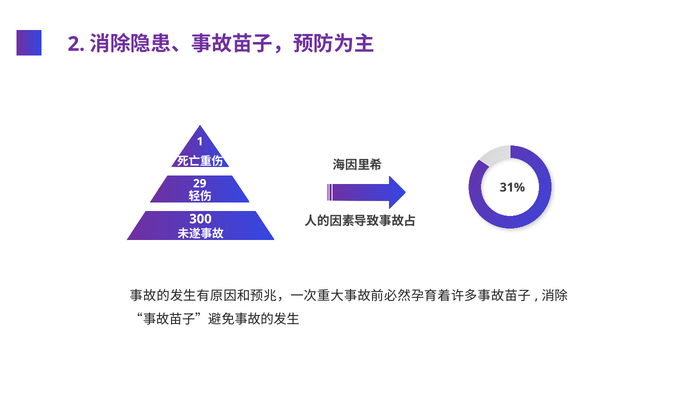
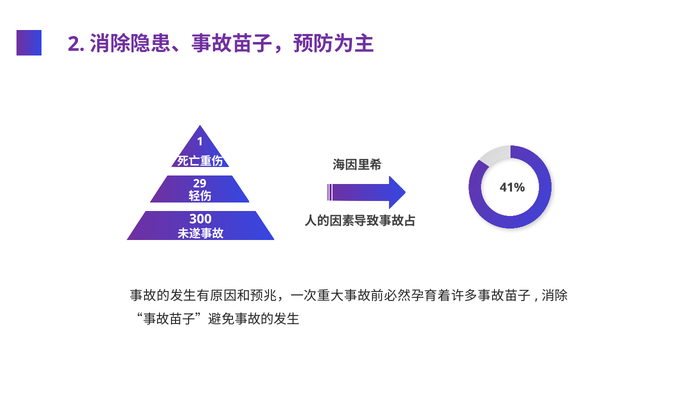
31%: 31% -> 41% (512, 187)
